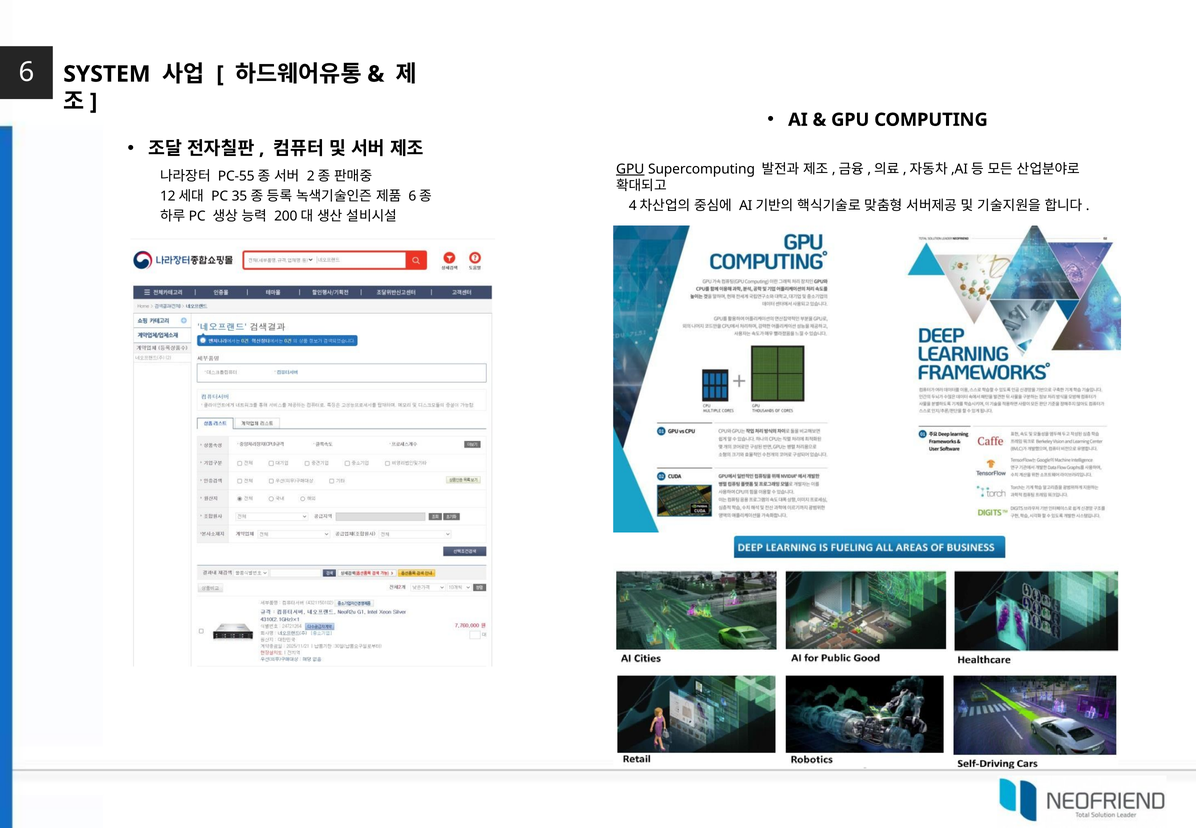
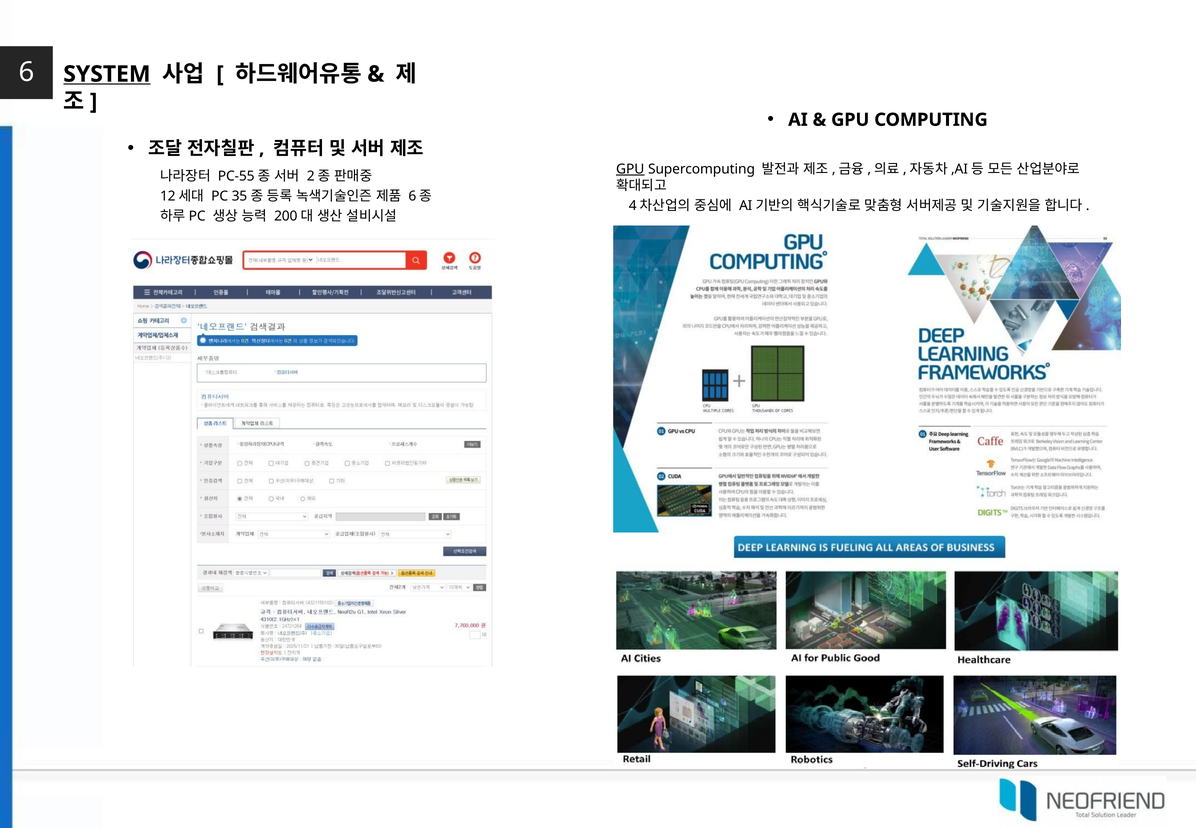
SYSTEM underline: none -> present (107, 74)
